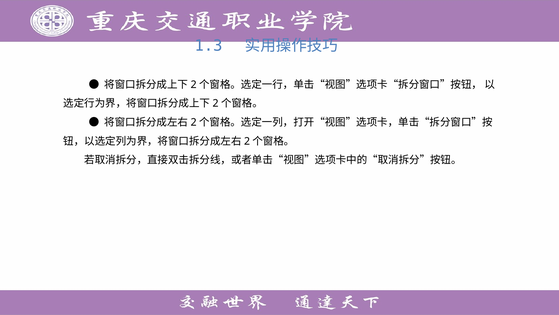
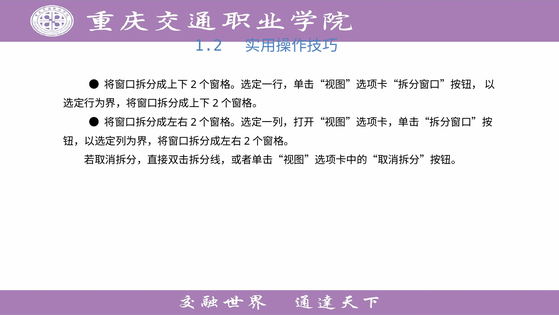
1.3: 1.3 -> 1.2 (208, 46)
